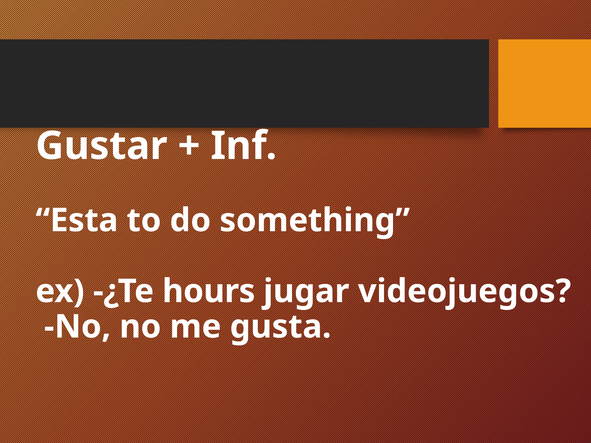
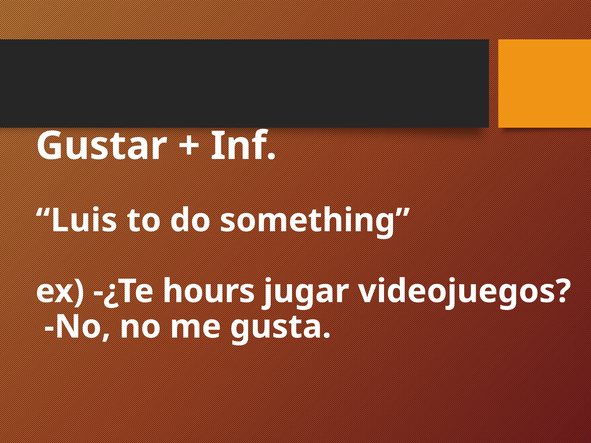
Esta: Esta -> Luis (77, 221)
